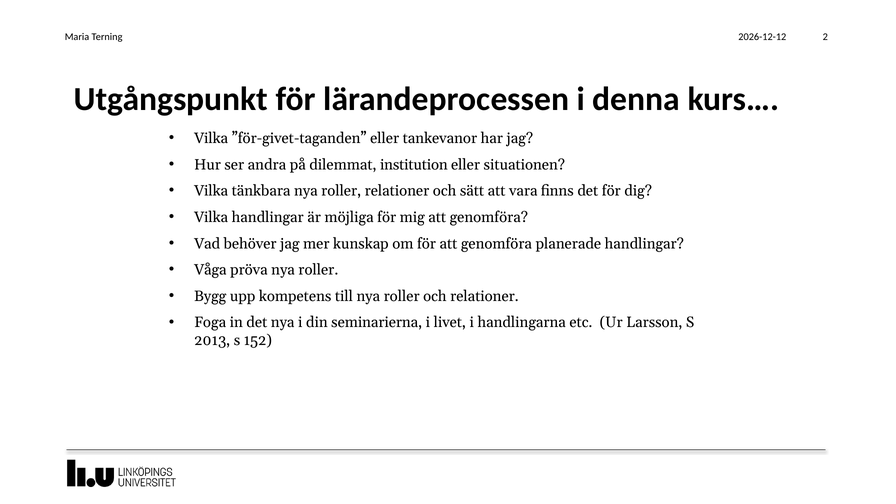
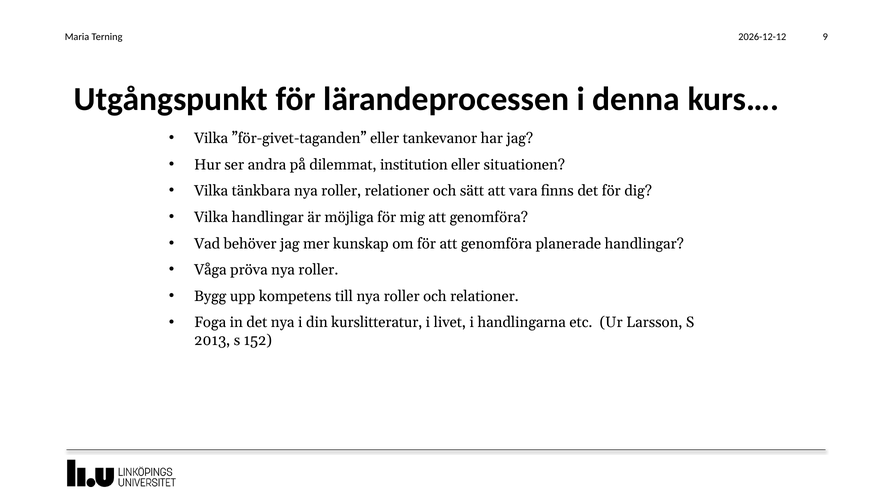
2: 2 -> 9 (825, 37)
seminarierna: seminarierna -> kurslitteratur (377, 323)
